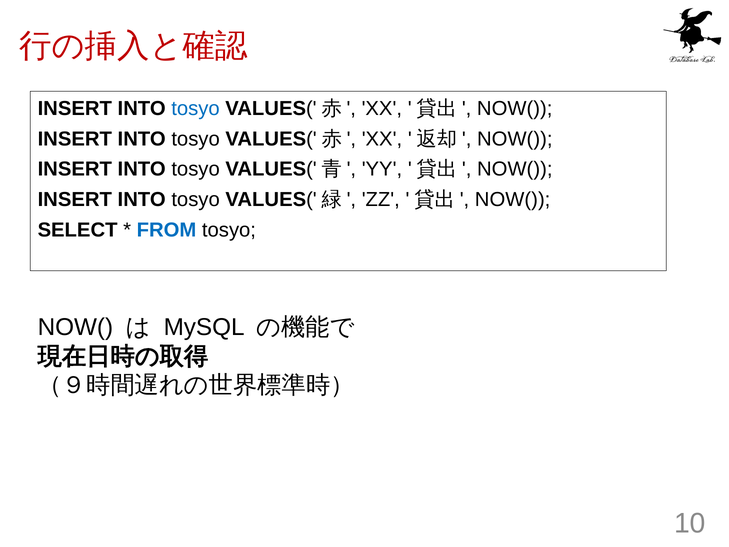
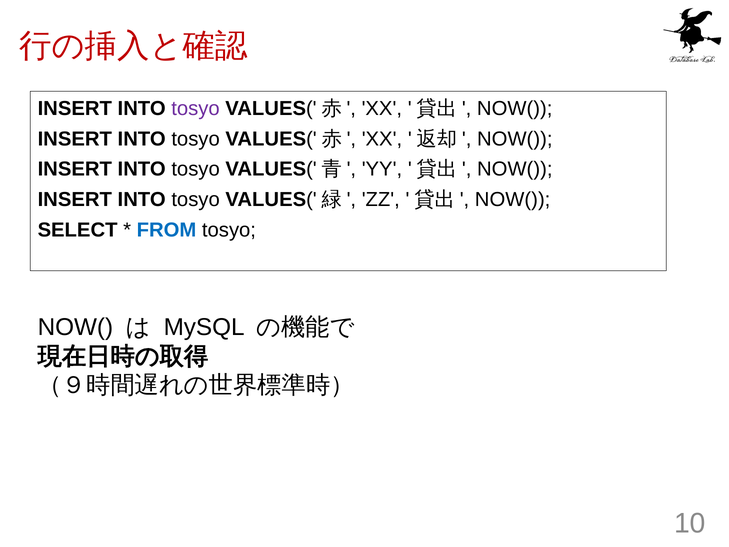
tosyo colour: blue -> purple (195, 108)
